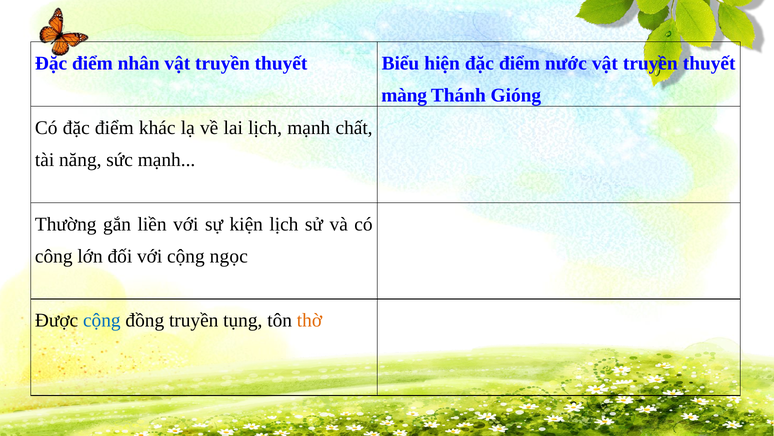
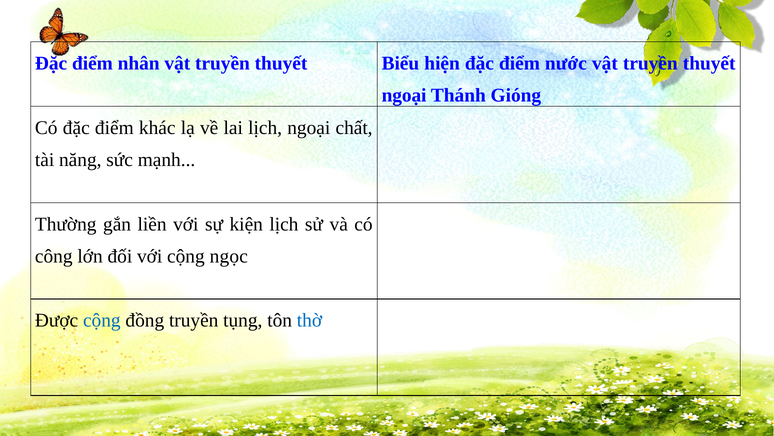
màng: màng -> ngoại (404, 95)
lịch mạnh: mạnh -> ngoại (309, 128)
thờ colour: orange -> blue (309, 320)
